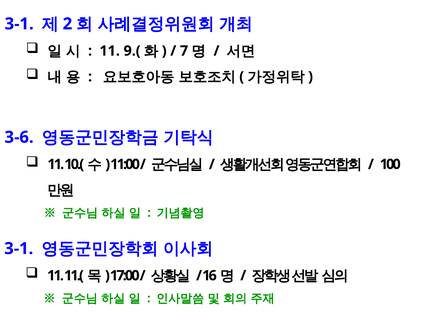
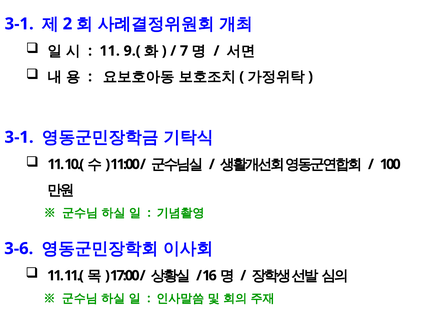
3-6: 3-6 -> 3-1 (19, 137)
3-1: 3-1 -> 3-6 (19, 248)
